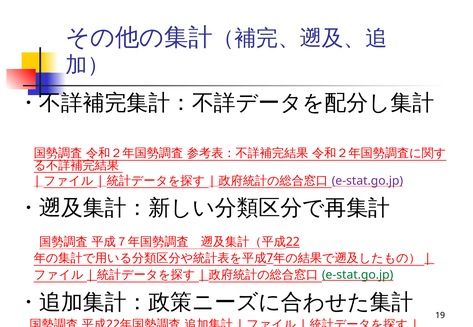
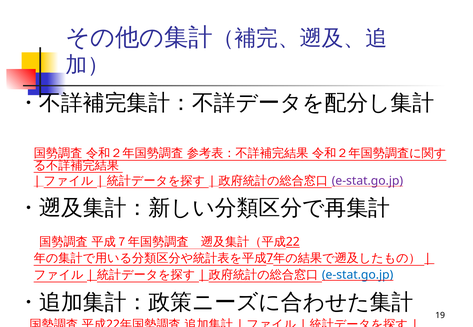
e-stat.go.jp colour: green -> blue (358, 275)
